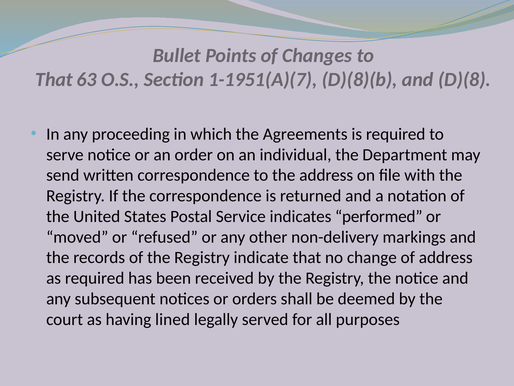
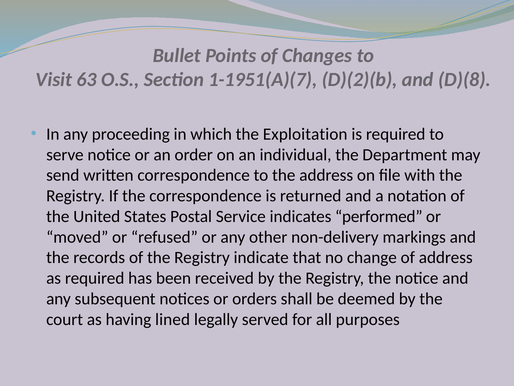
That: That -> Visit (54, 79)
D)(8)(b: D)(8)(b -> D)(2)(b (360, 79)
Agreements: Agreements -> Exploitation (305, 134)
